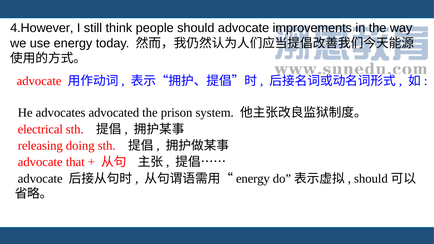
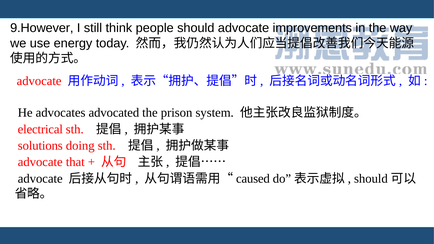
4.However: 4.However -> 9.However (42, 28)
releasing: releasing -> solutions (40, 146)
energy: energy -> caused (253, 179)
